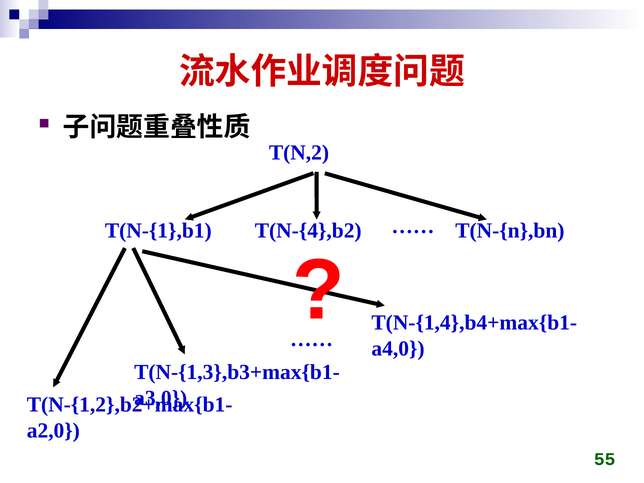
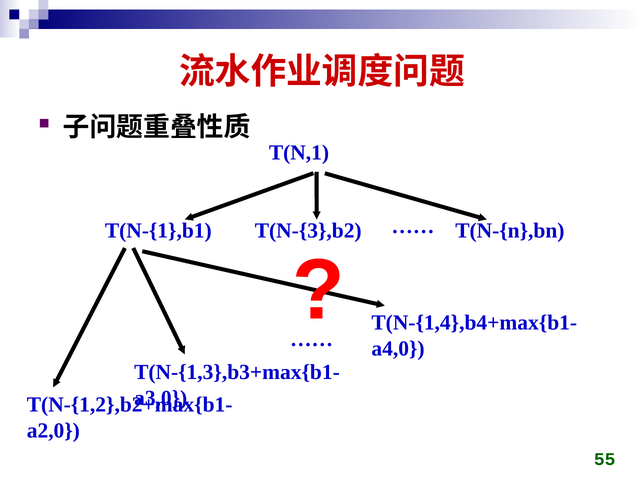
T(N,2: T(N,2 -> T(N,1 (299, 152)
T(N-{4},b2: T(N-{4},b2 -> T(N-{3},b2 (308, 231)
